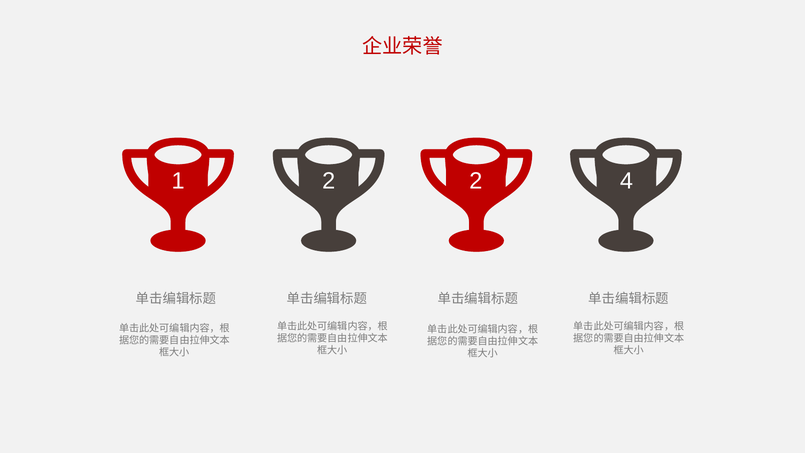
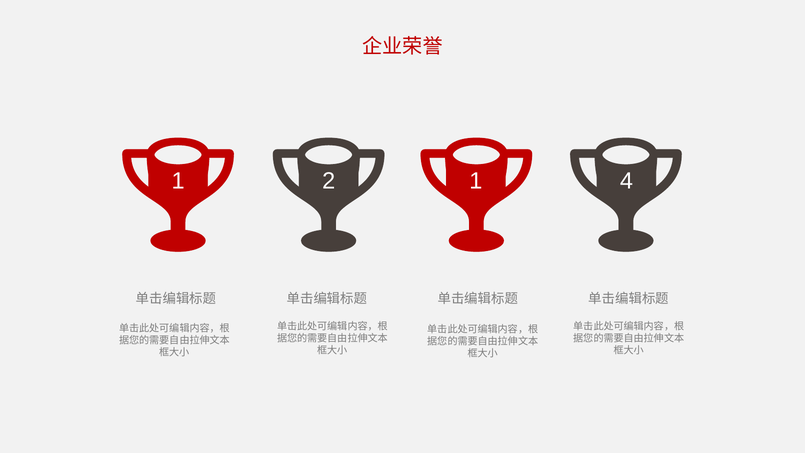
2 2: 2 -> 1 (476, 181)
